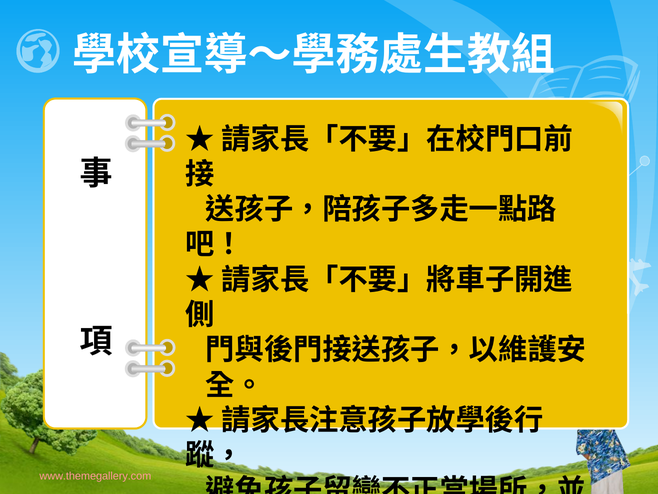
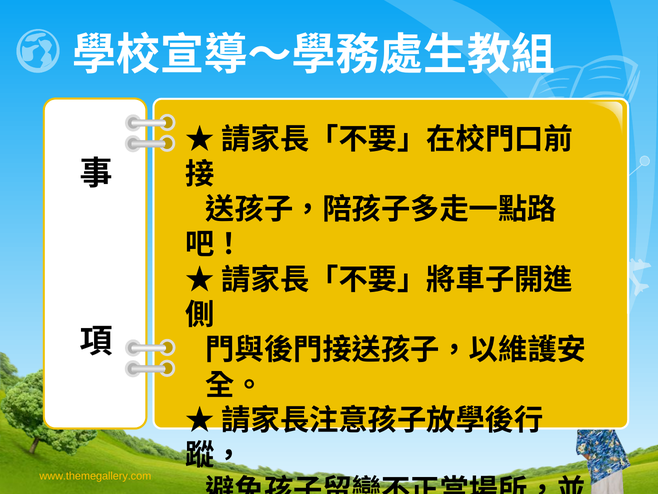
www.themegallery.com colour: pink -> yellow (95, 476)
